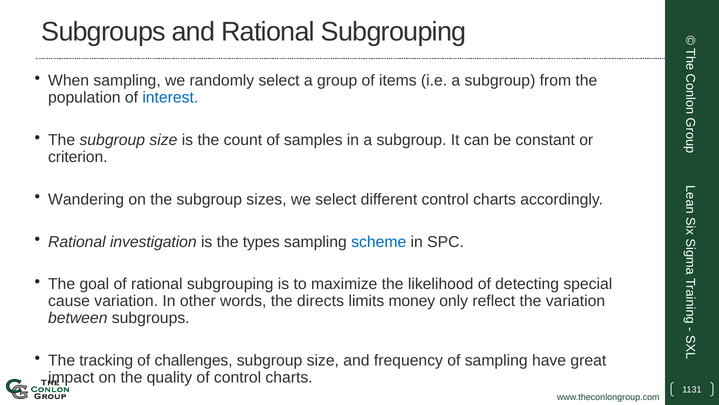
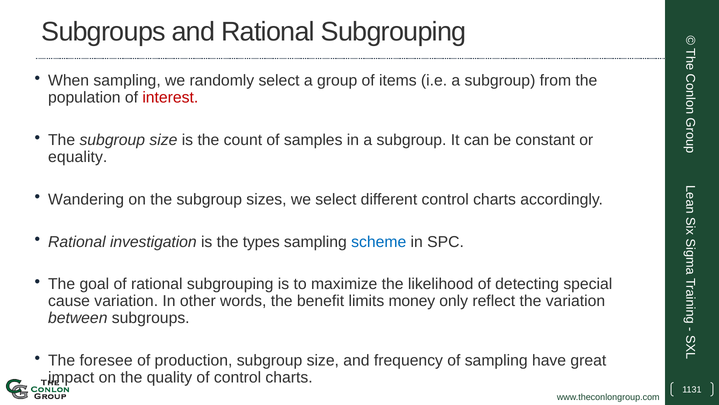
interest colour: blue -> red (170, 98)
criterion: criterion -> equality (78, 157)
directs: directs -> benefit (321, 301)
tracking: tracking -> foresee (106, 360)
challenges: challenges -> production (193, 360)
